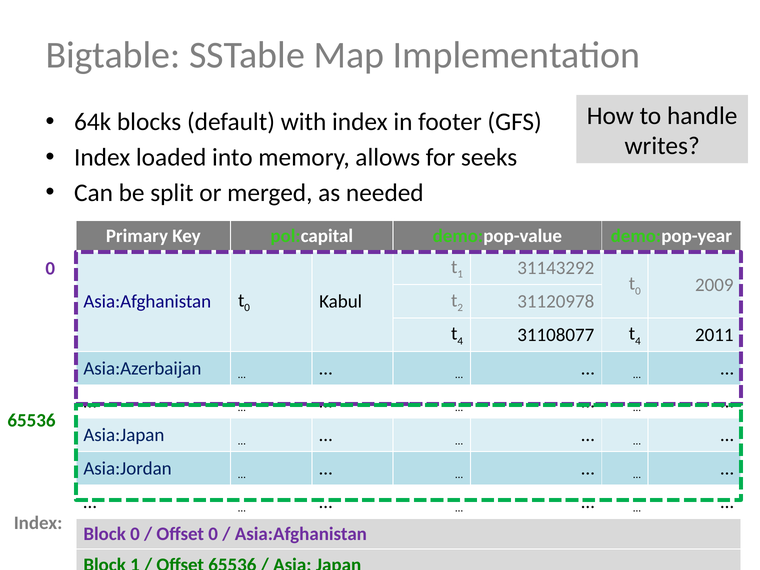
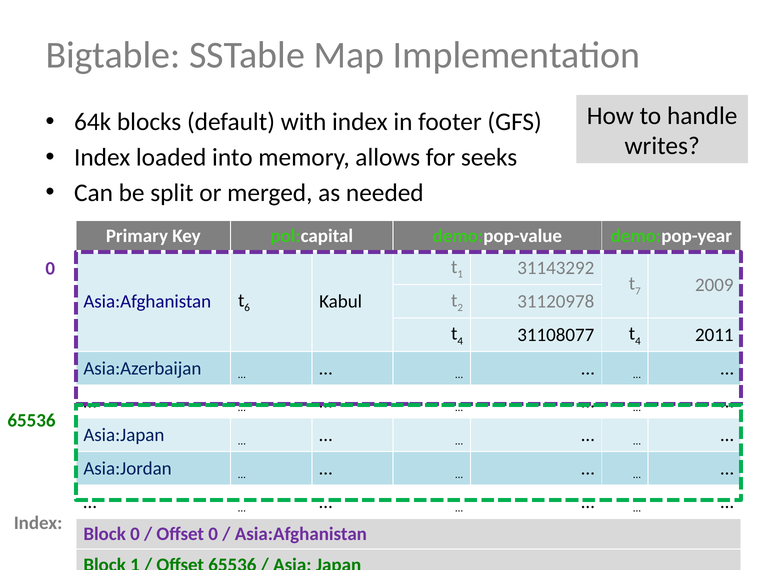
0: 0 -> 7 (638, 291)
0: 0 -> 6 (247, 308)
